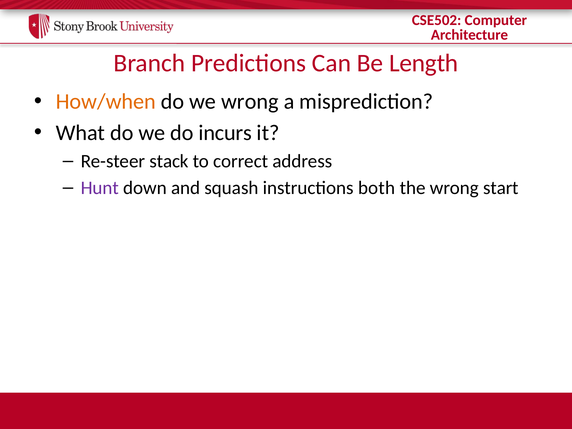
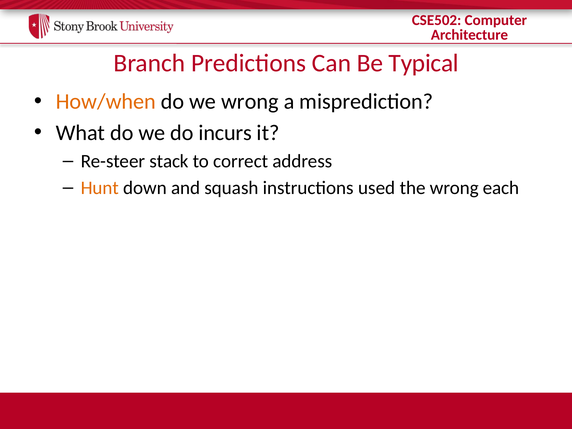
Length: Length -> Typical (424, 63)
Hunt colour: purple -> orange (100, 188)
both: both -> used (377, 188)
start: start -> each (501, 188)
